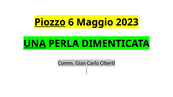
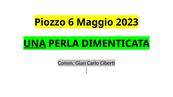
Piozzo underline: present -> none (50, 22)
